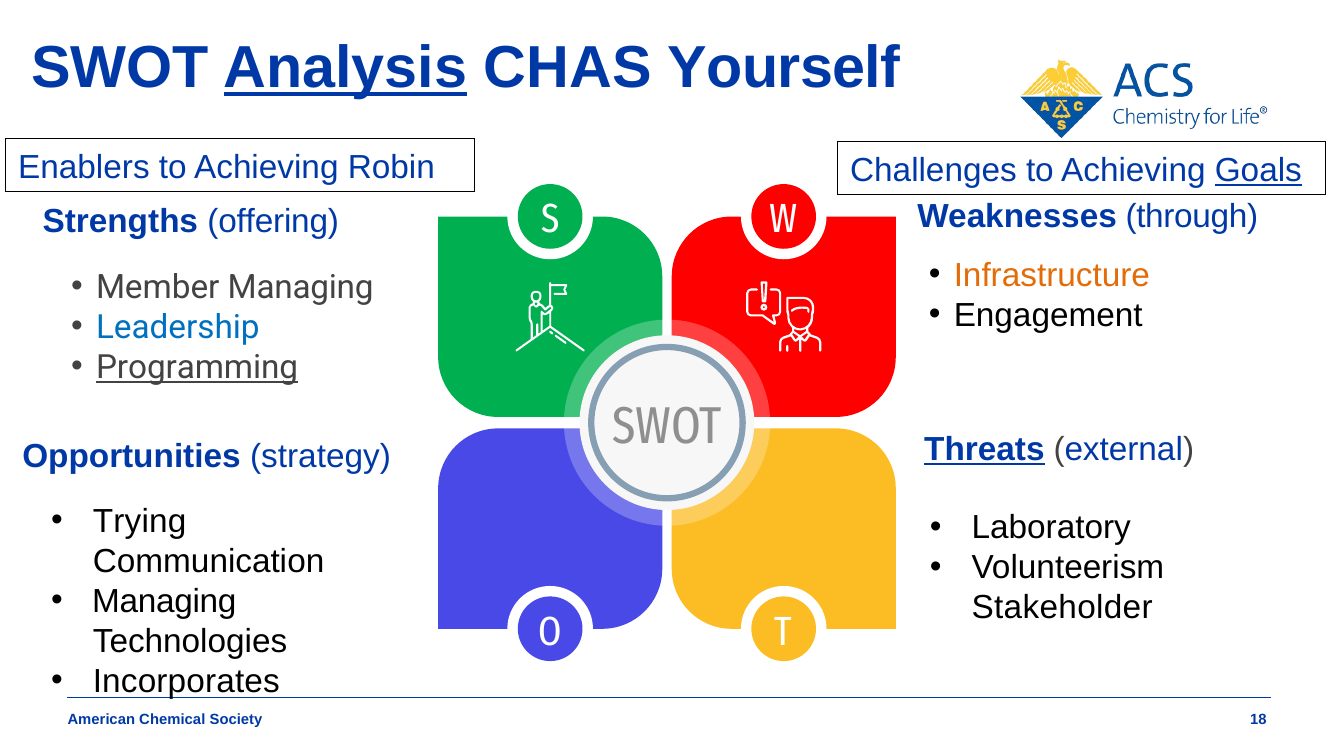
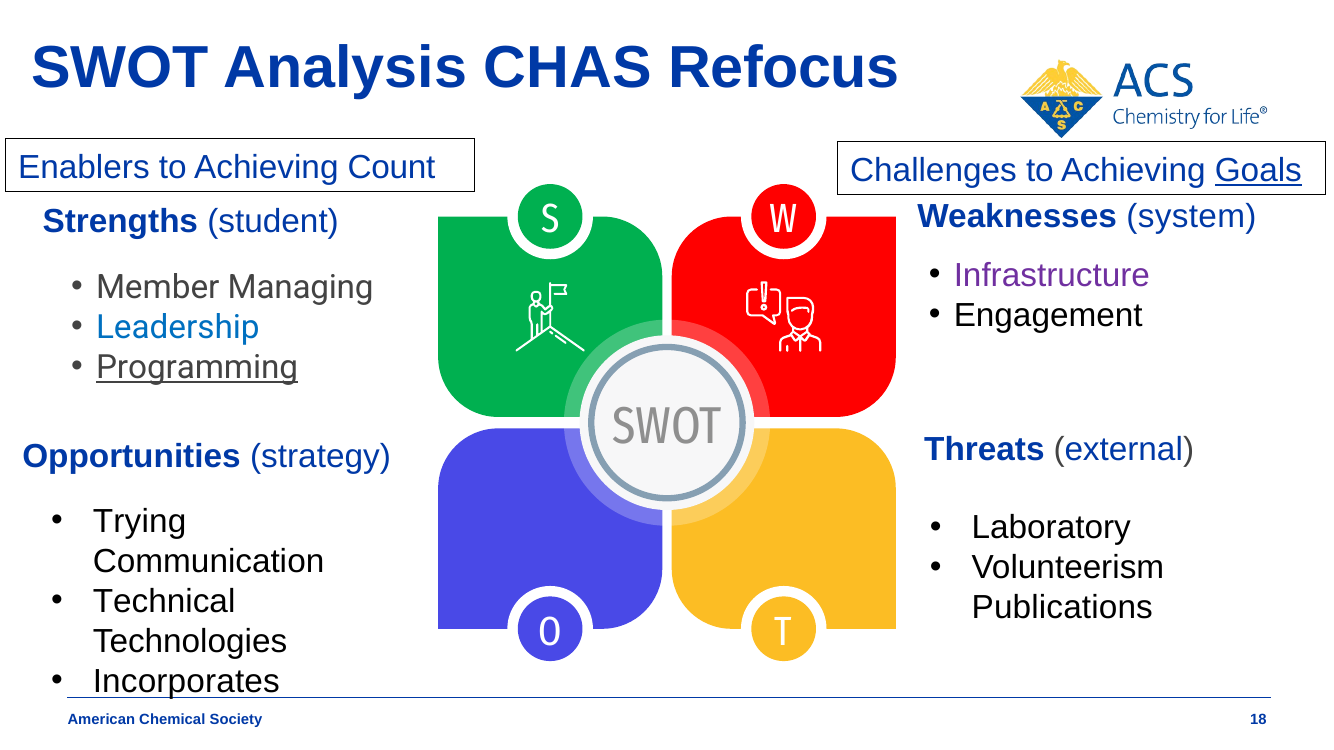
Analysis underline: present -> none (345, 68)
Yourself: Yourself -> Refocus (784, 68)
Robin: Robin -> Count (392, 168)
through: through -> system (1192, 216)
offering: offering -> student (273, 222)
Infrastructure colour: orange -> purple (1052, 275)
Threats underline: present -> none (984, 450)
Managing: Managing -> Technical (164, 602)
Stakeholder: Stakeholder -> Publications (1062, 608)
